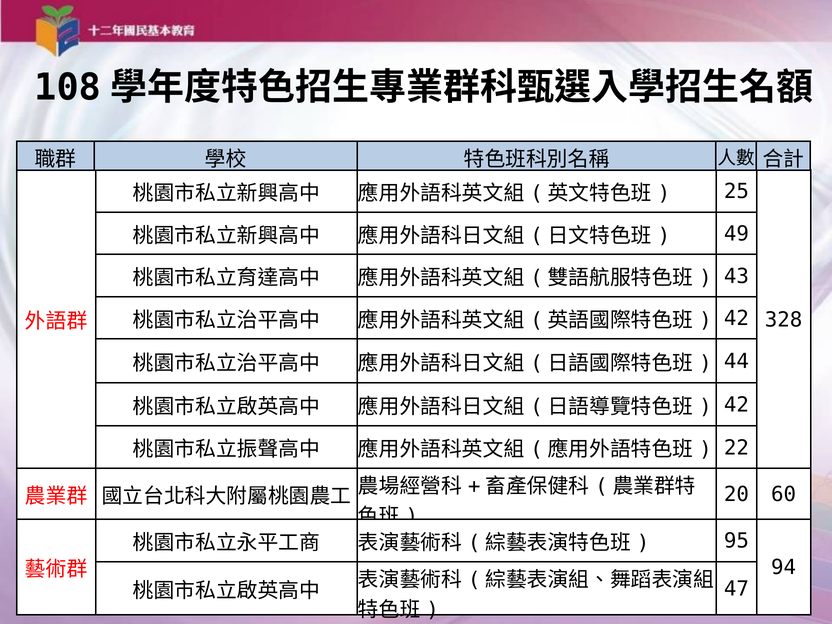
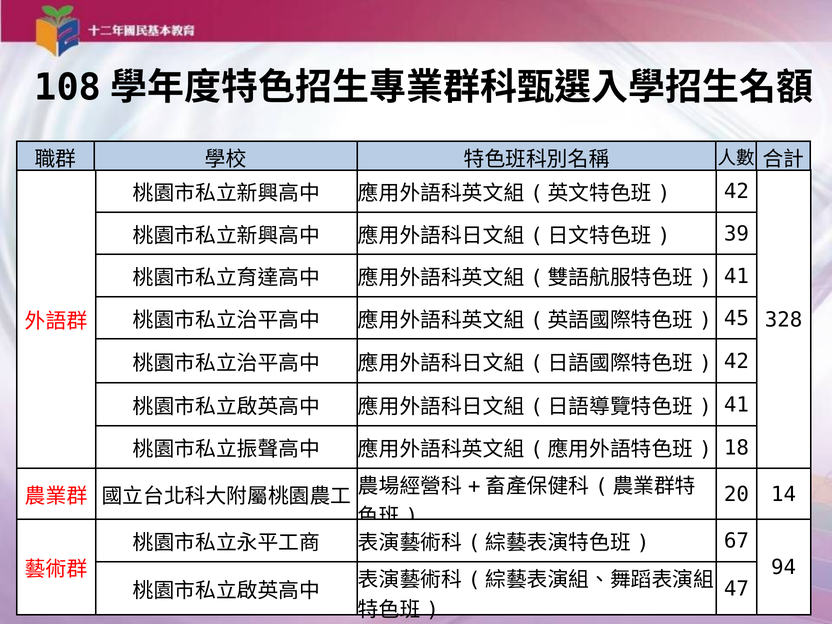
25: 25 -> 42 (736, 192)
49: 49 -> 39 (736, 234)
43: 43 -> 41 (736, 276)
42: 42 -> 45 (736, 318)
44: 44 -> 42 (736, 362)
42: 42 -> 41 (736, 405)
22: 22 -> 18 (736, 448)
60: 60 -> 14 (784, 494)
95: 95 -> 67 (736, 541)
